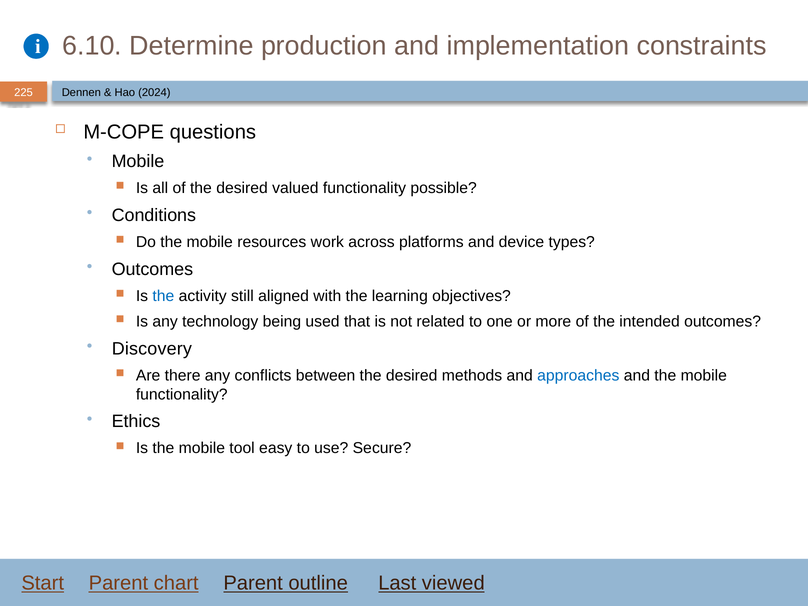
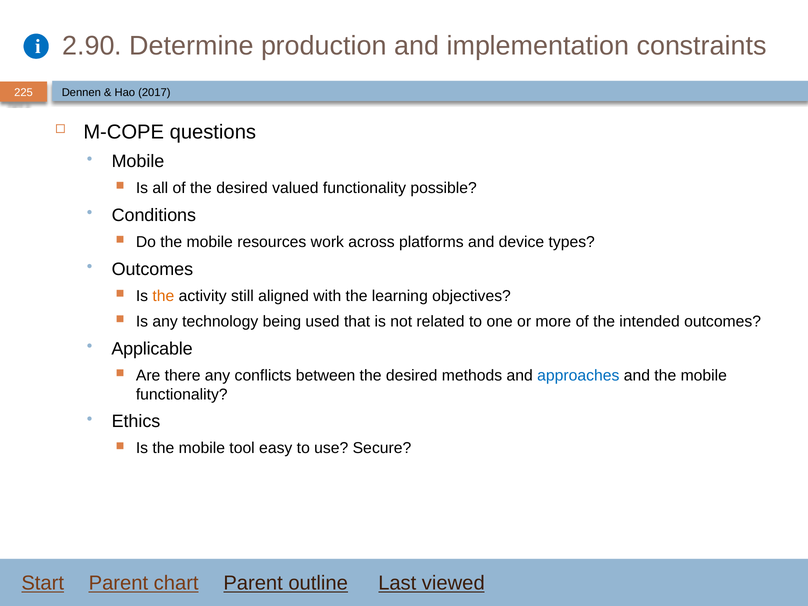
6.10: 6.10 -> 2.90 (92, 46)
2024: 2024 -> 2017 (154, 92)
the colour: blue -> orange (163, 296)
Discovery: Discovery -> Applicable (152, 349)
